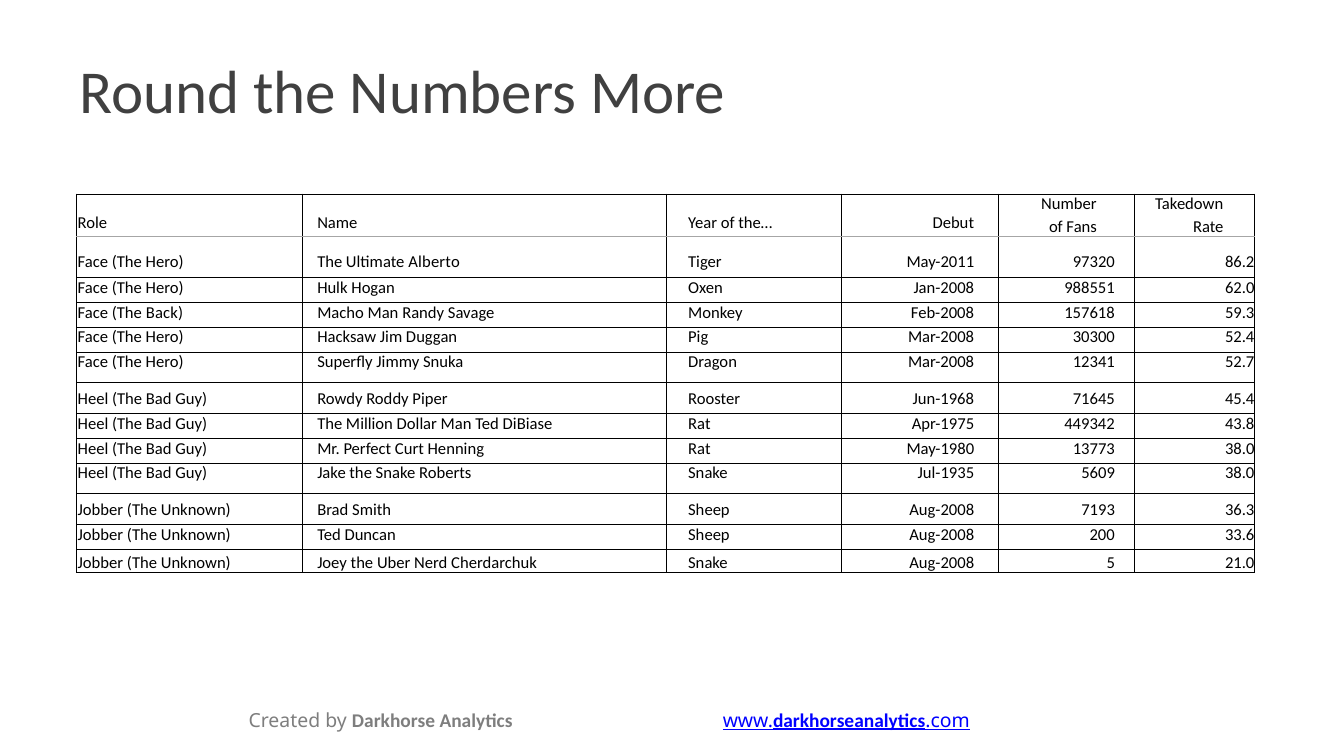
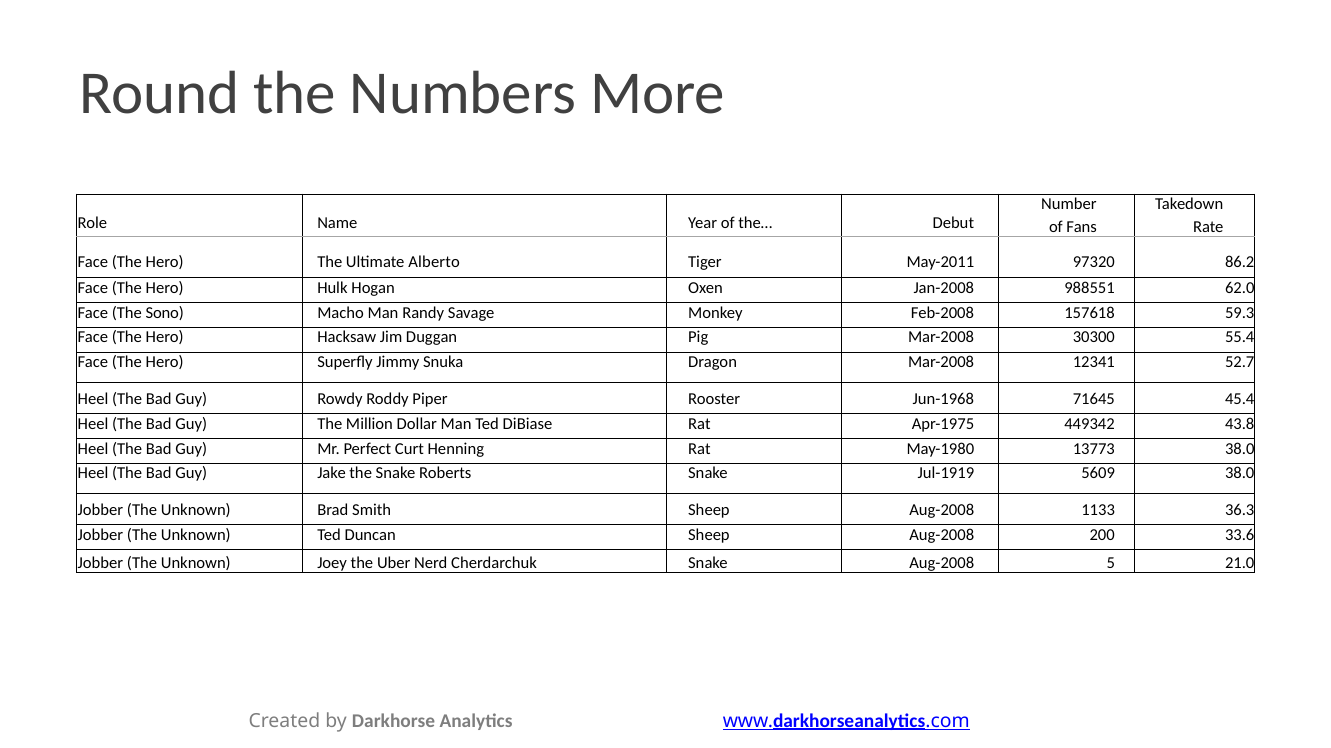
Back: Back -> Sono (165, 313)
52.4: 52.4 -> 55.4 (1240, 338)
Jul-1935: Jul-1935 -> Jul-1919 (946, 474)
7193: 7193 -> 1133 (1098, 510)
